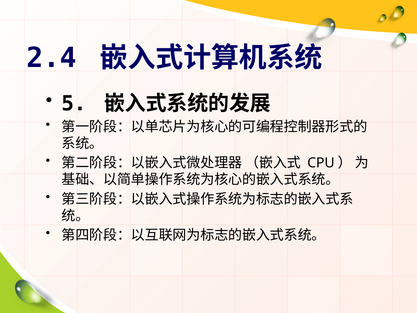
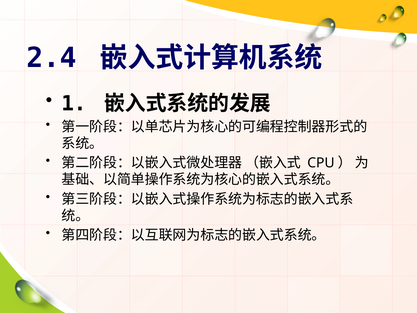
5: 5 -> 1 (74, 104)
